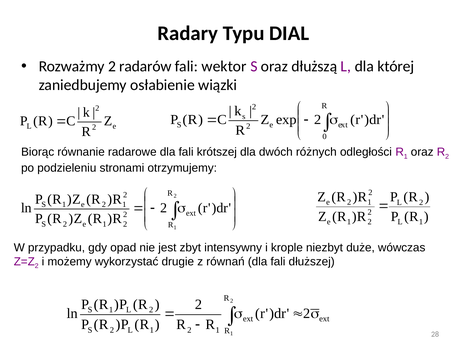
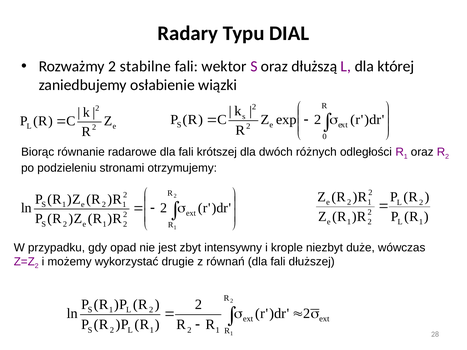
radarów: radarów -> stabilne (145, 67)
